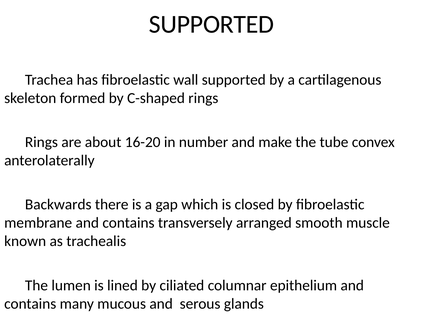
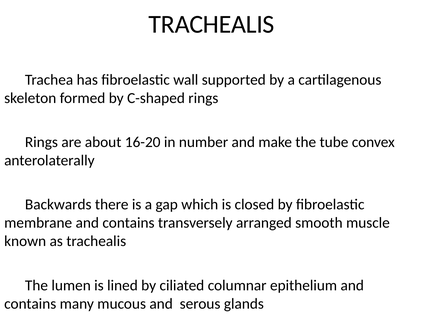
SUPPORTED: SUPPORTED -> TRACHEALIS (212, 24)
